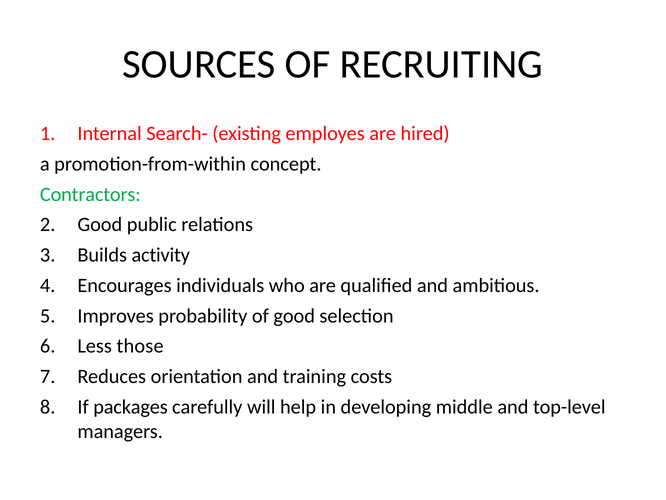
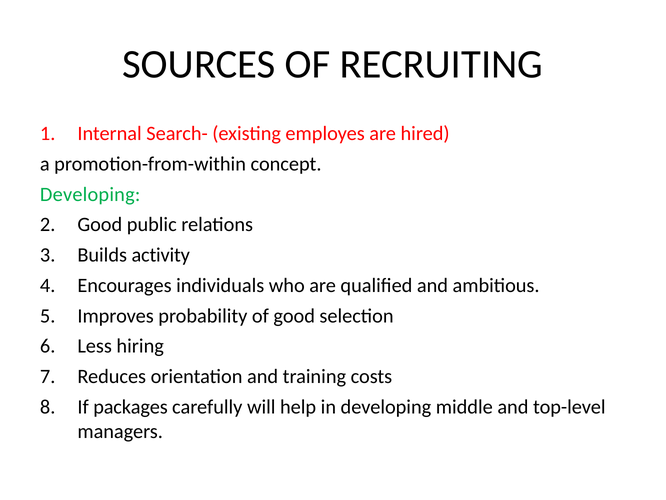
Contractors: Contractors -> Developing (90, 194)
those: those -> hiring (140, 346)
